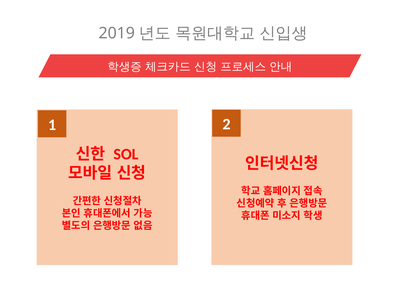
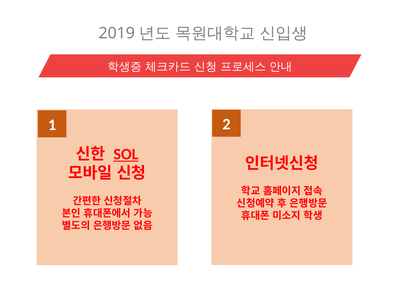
SOL underline: none -> present (126, 154)
